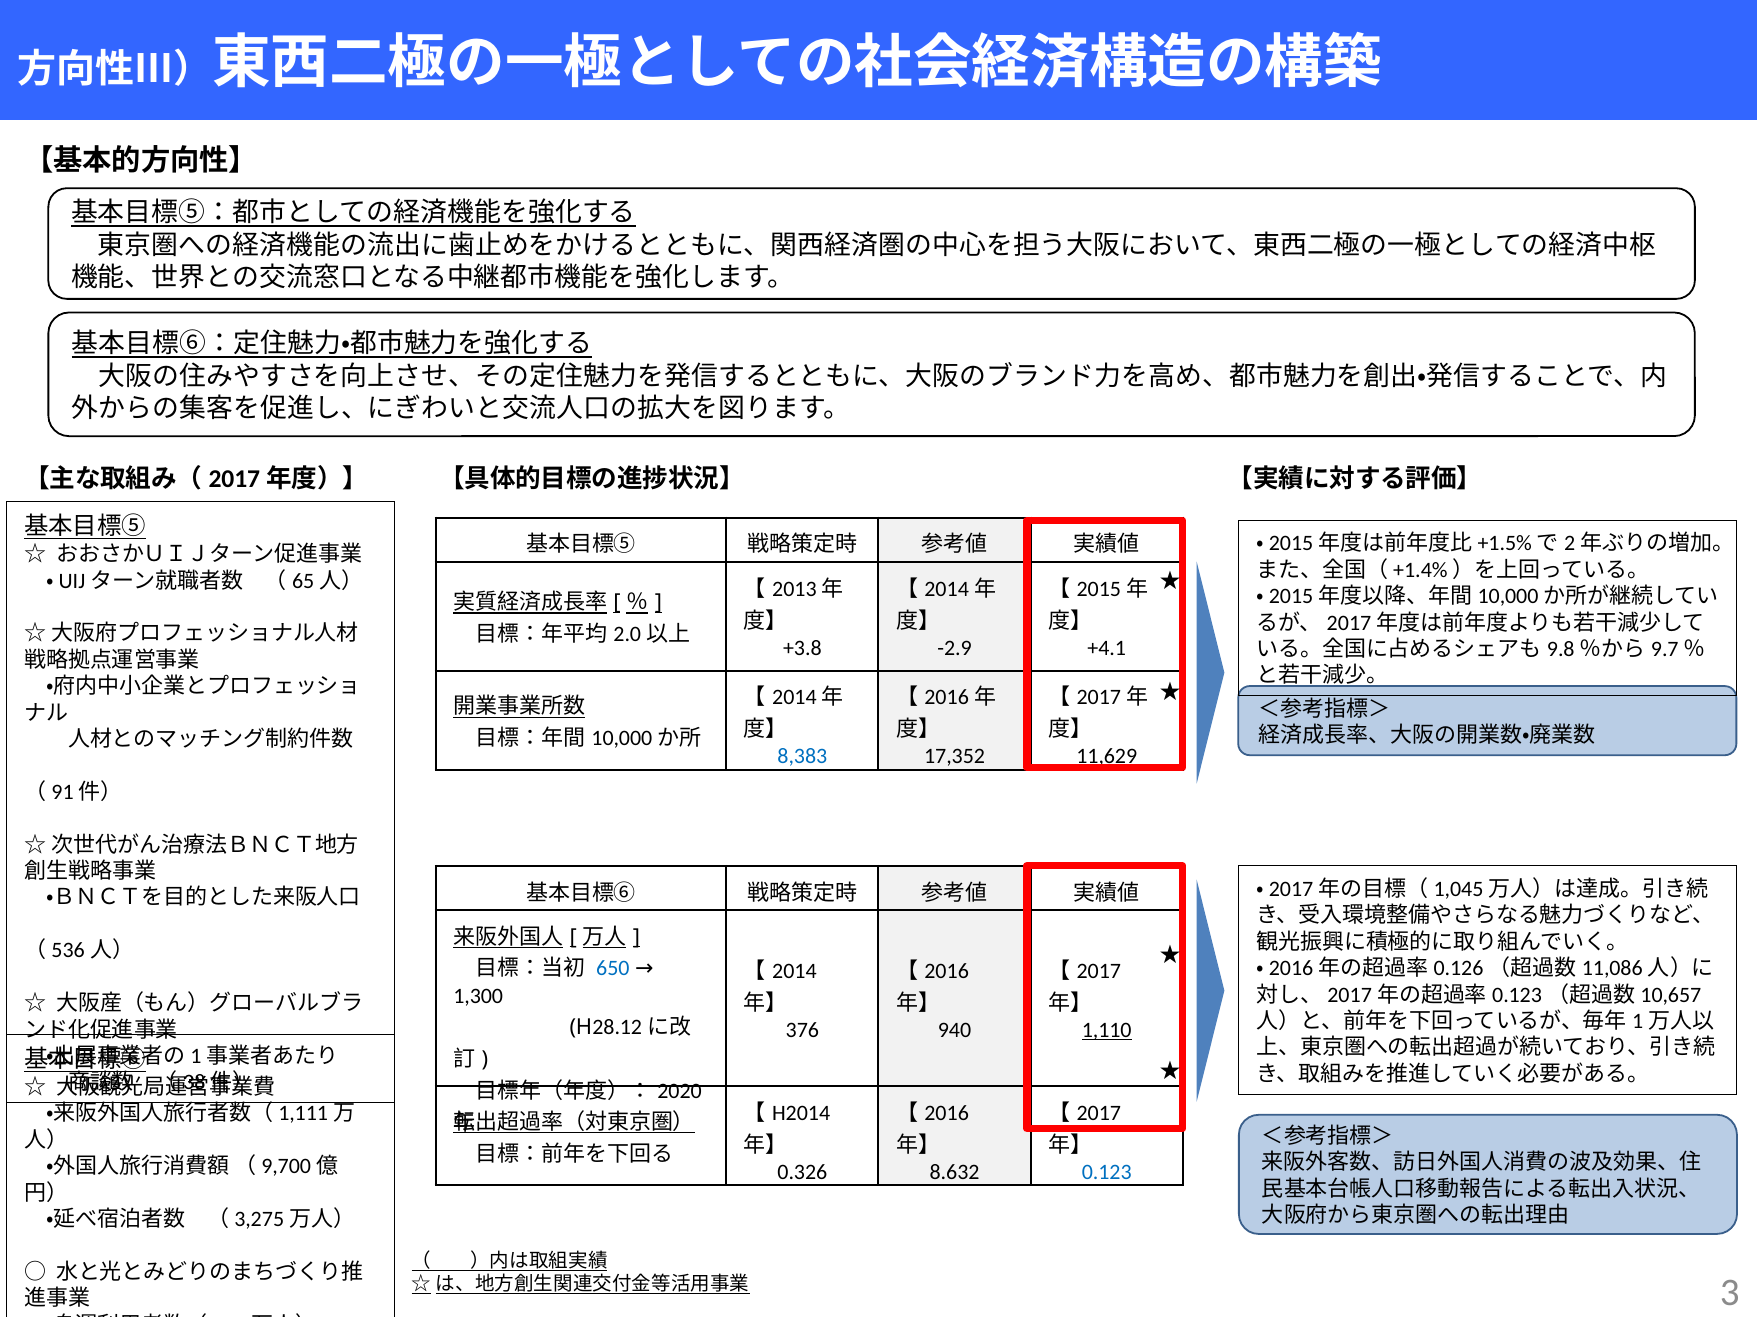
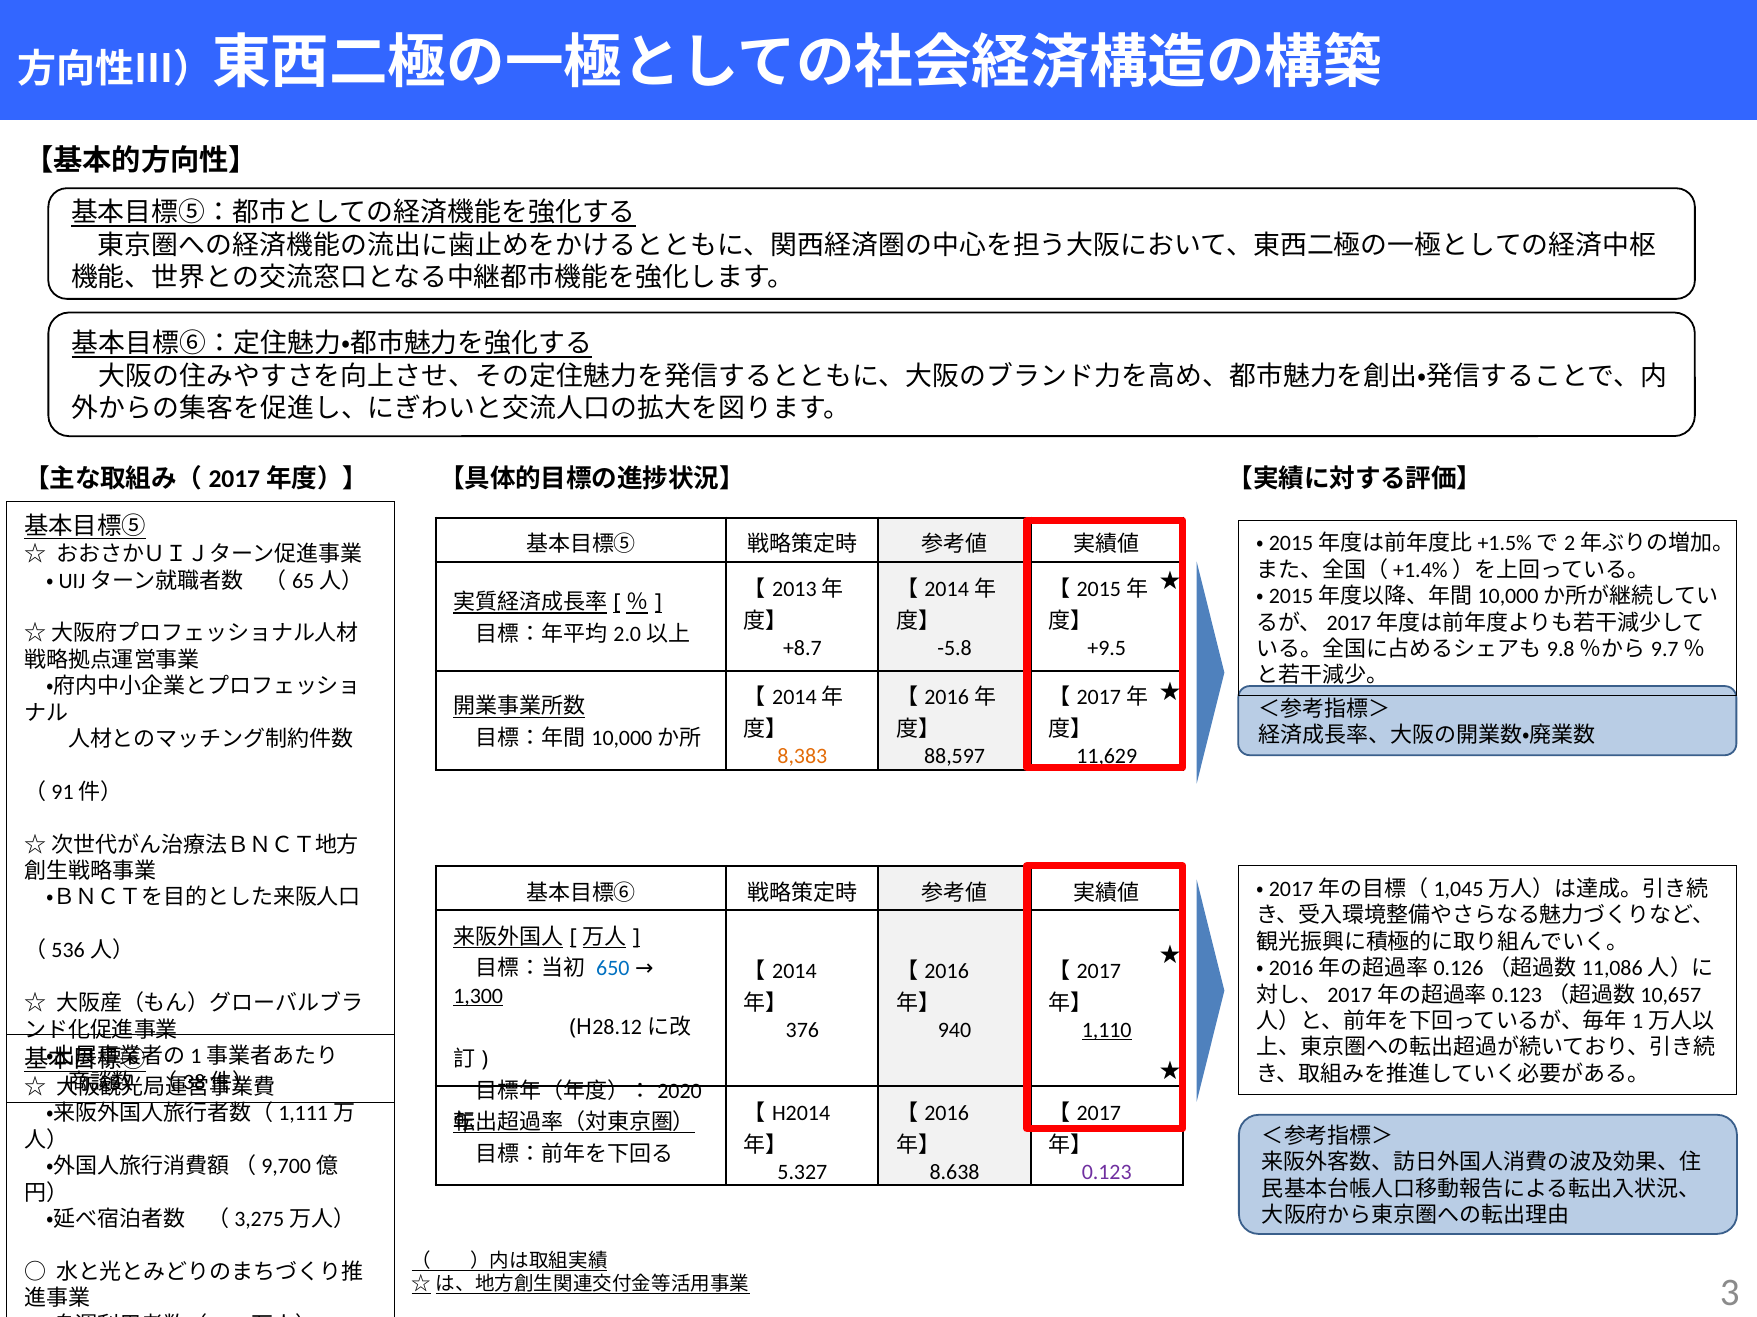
+3.8: +3.8 -> +8.7 (802, 649)
-2.9: -2.9 -> -5.8 (955, 649)
+4.1: +4.1 -> +9.5 (1107, 649)
8,383 colour: blue -> orange (802, 757)
17,352: 17,352 -> 88,597 (955, 757)
1,300 underline: none -> present (478, 997)
0.326: 0.326 -> 5.327 (802, 1173)
8.632: 8.632 -> 8.638 (955, 1173)
0.123 colour: blue -> purple (1107, 1173)
